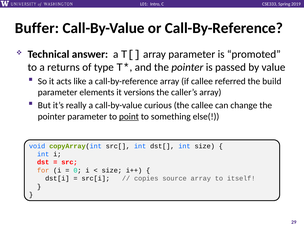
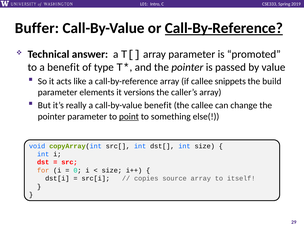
Call-By-Reference underline: none -> present (224, 28)
a returns: returns -> benefit (63, 67)
referred: referred -> snippets (230, 81)
call-by-value curious: curious -> benefit (158, 105)
